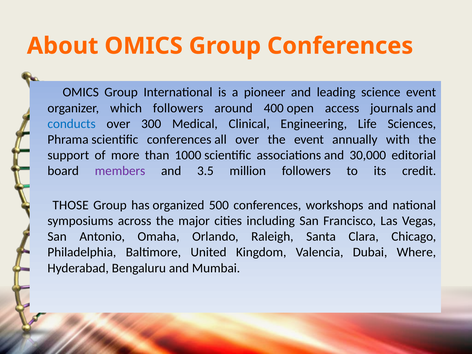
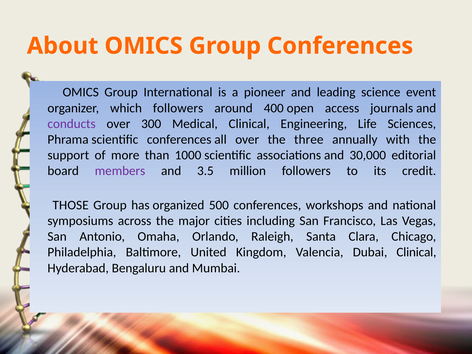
conducts colour: blue -> purple (72, 124)
the event: event -> three (309, 140)
Dubai Where: Where -> Clinical (416, 252)
